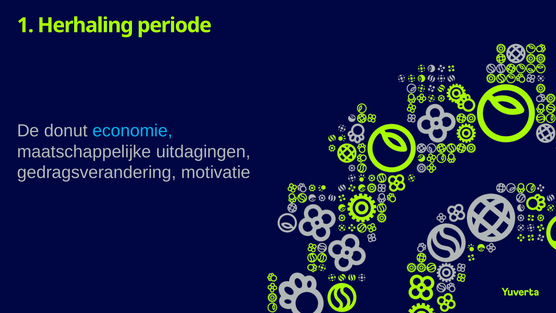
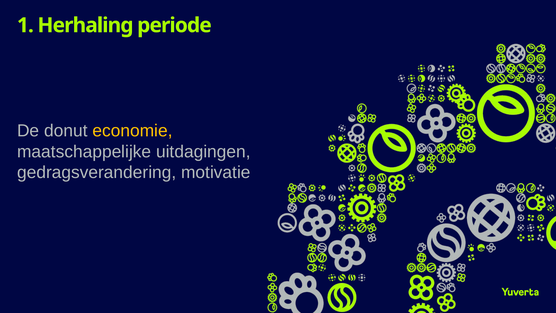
economie colour: light blue -> yellow (132, 131)
